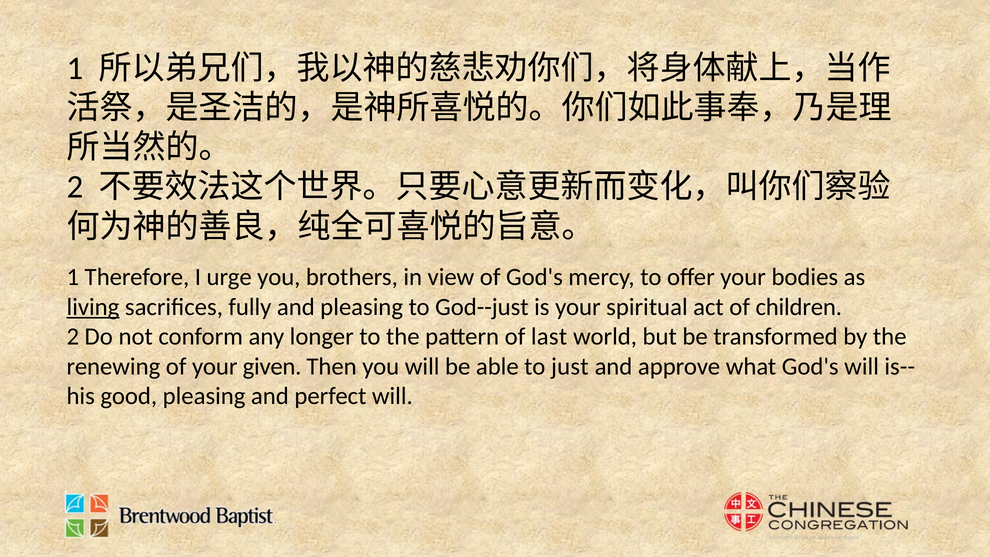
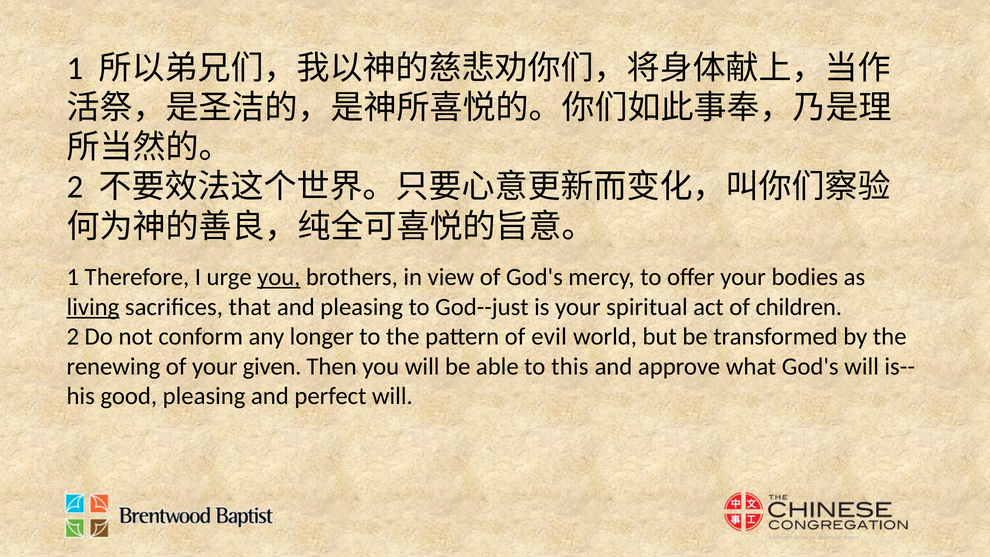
you underline: none -> present (279, 277)
fully: fully -> that (250, 307)
last: last -> evil (549, 337)
just: just -> this (570, 366)
